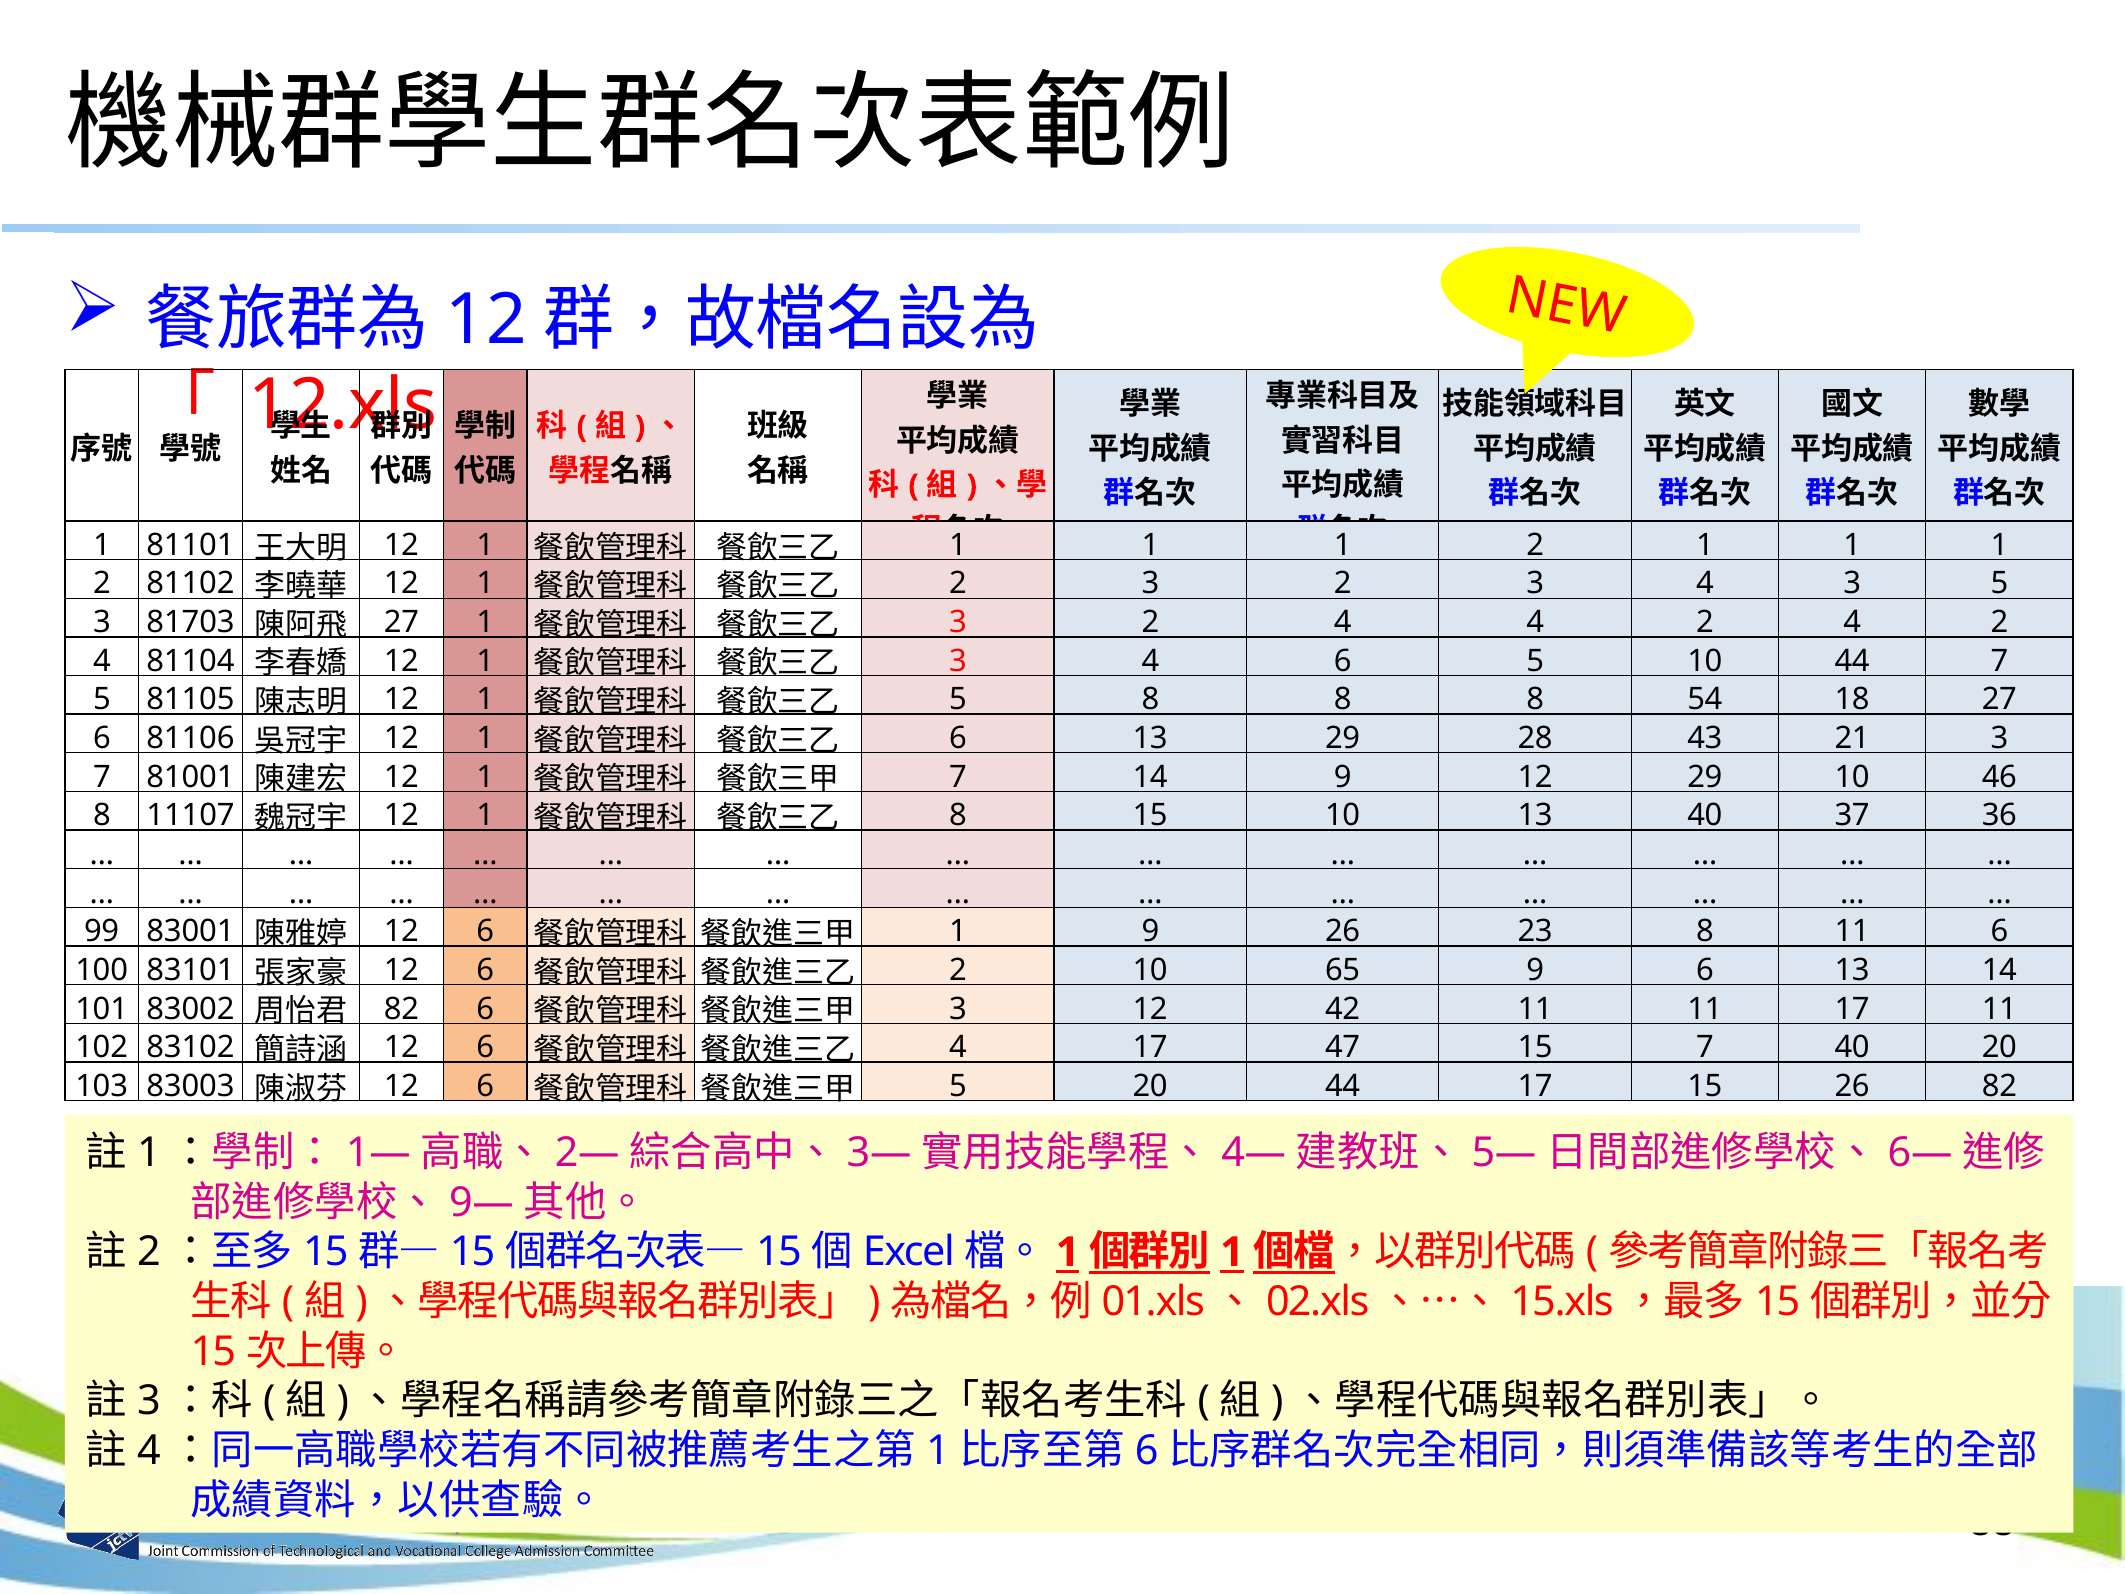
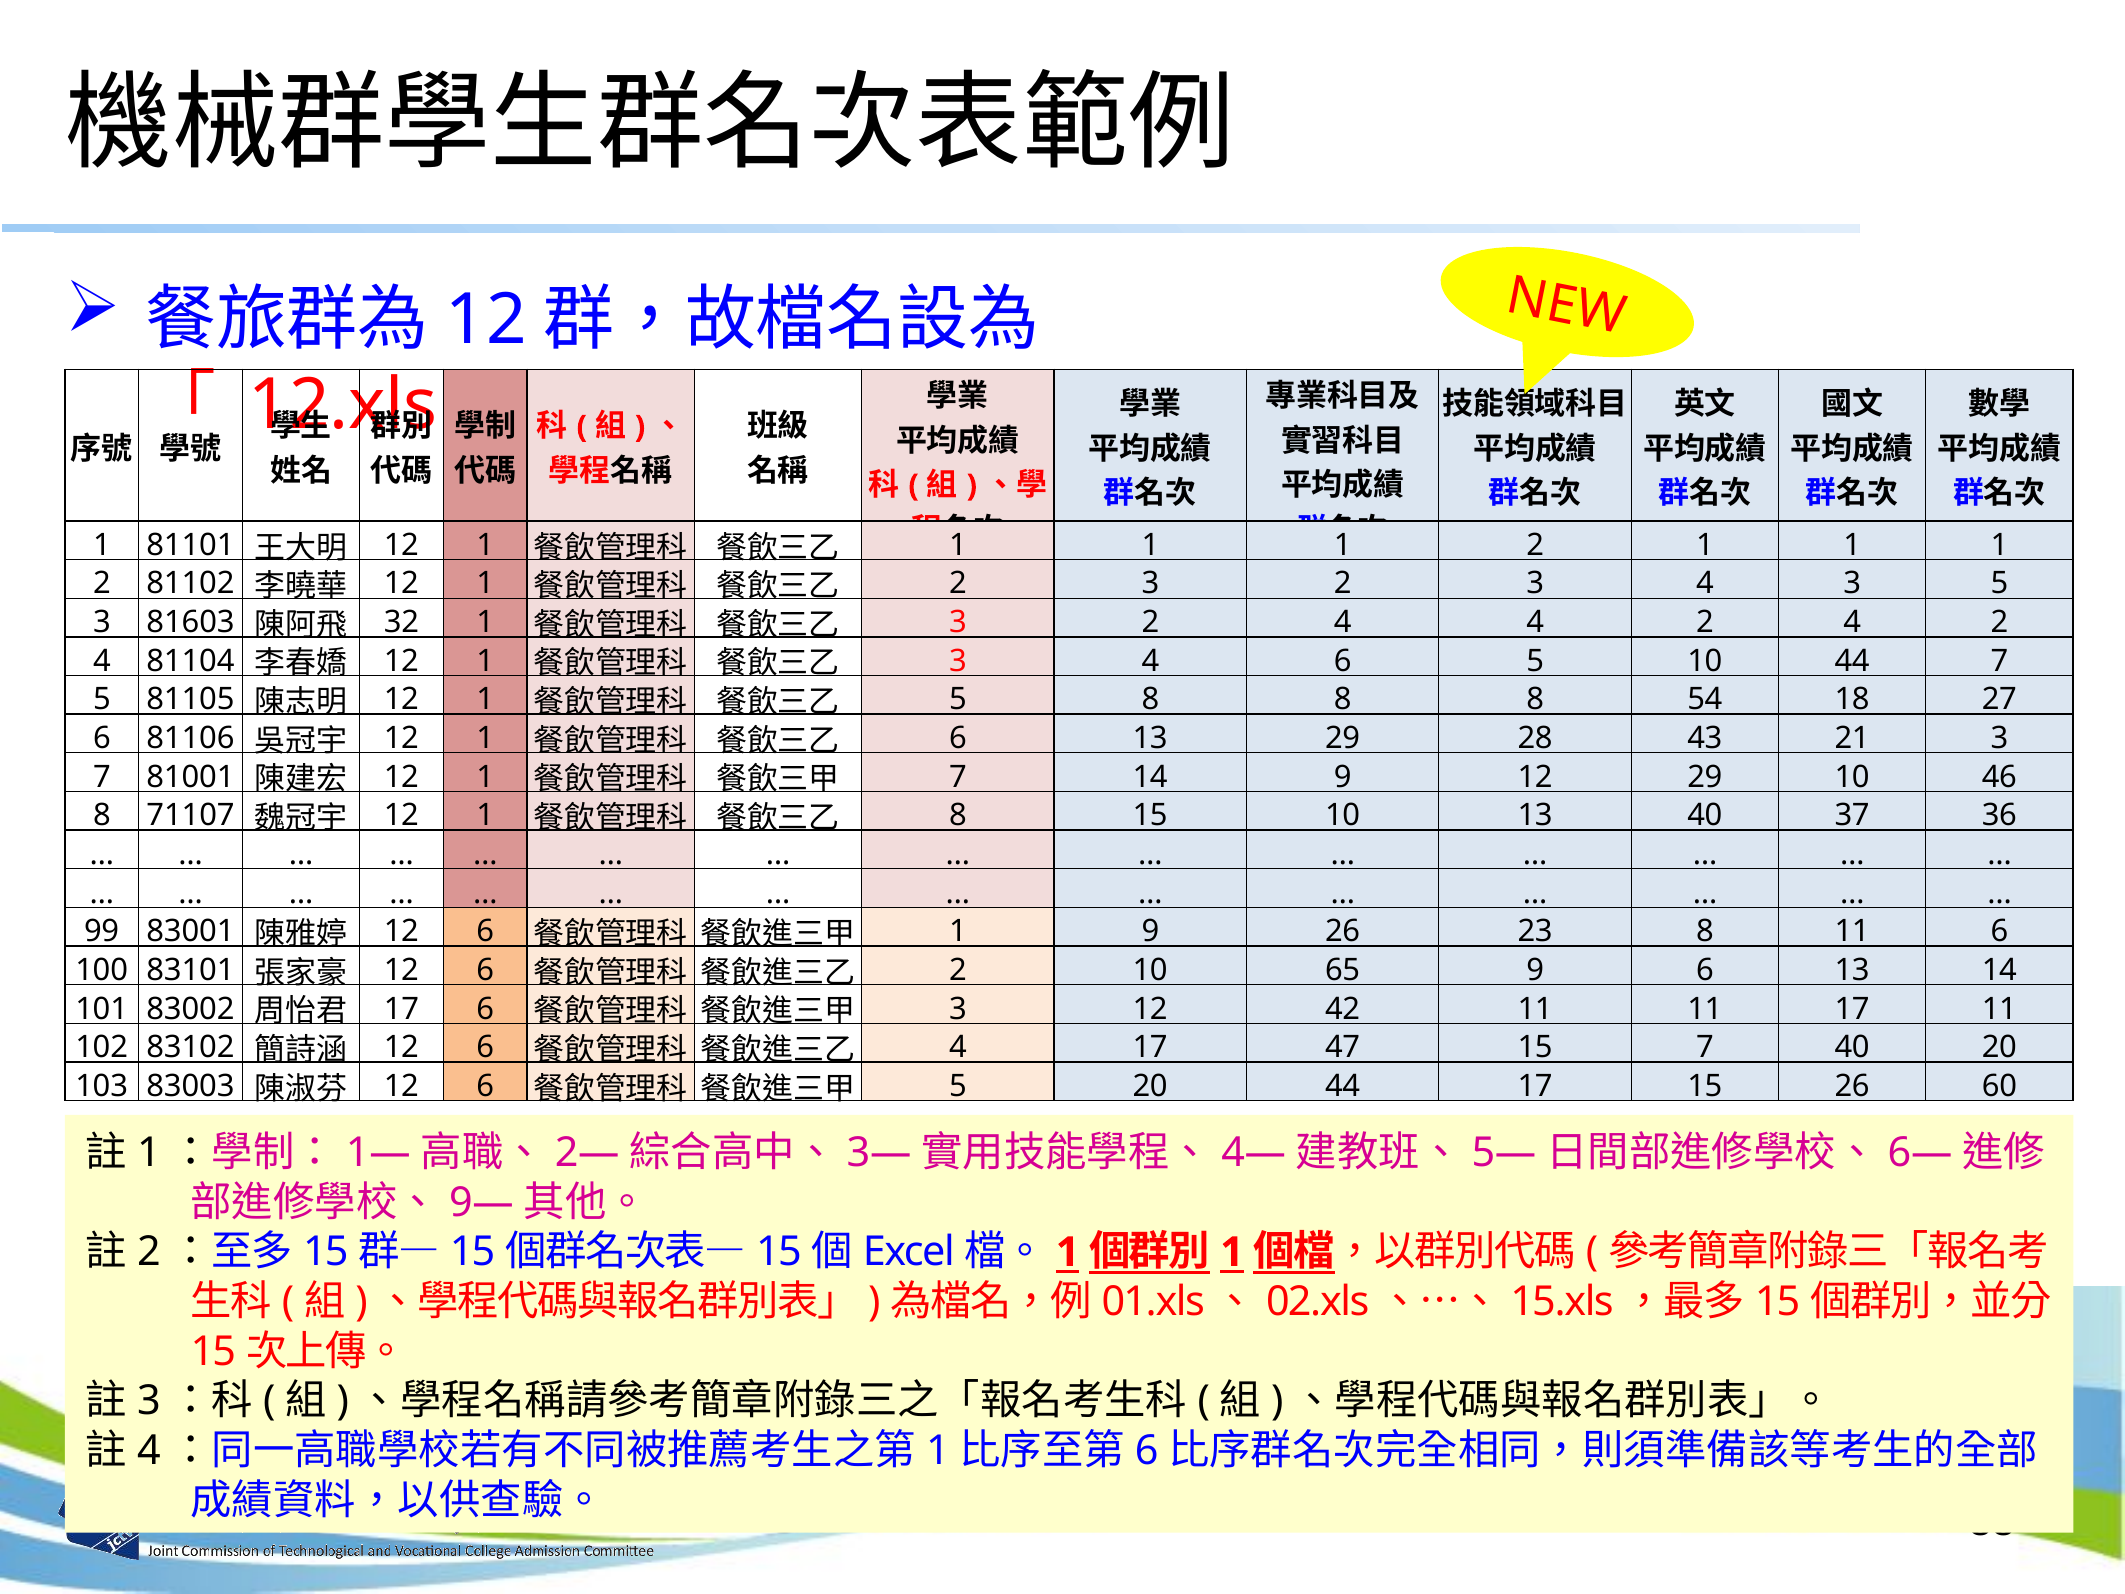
81703: 81703 -> 81603 (191, 622)
27: 27 -> 32 (402, 622)
11107: 11107 -> 71107 (191, 815)
82: 82 -> 17 (402, 1009)
26 82: 82 -> 60 (1999, 1086)
